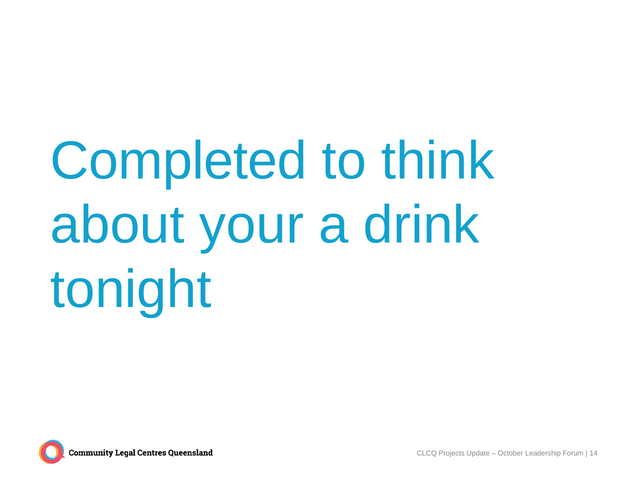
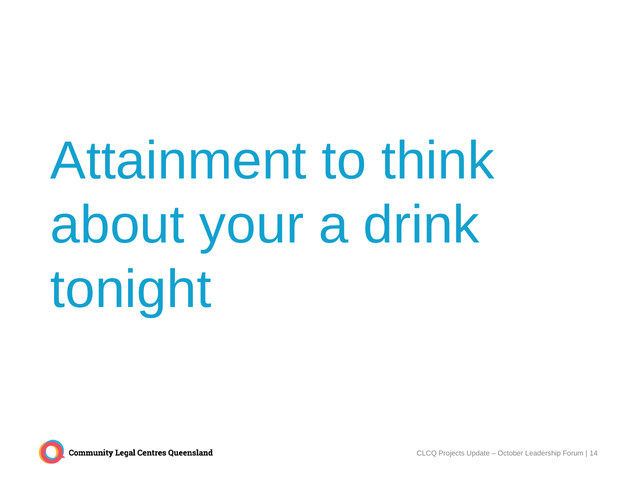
Completed: Completed -> Attainment (179, 161)
